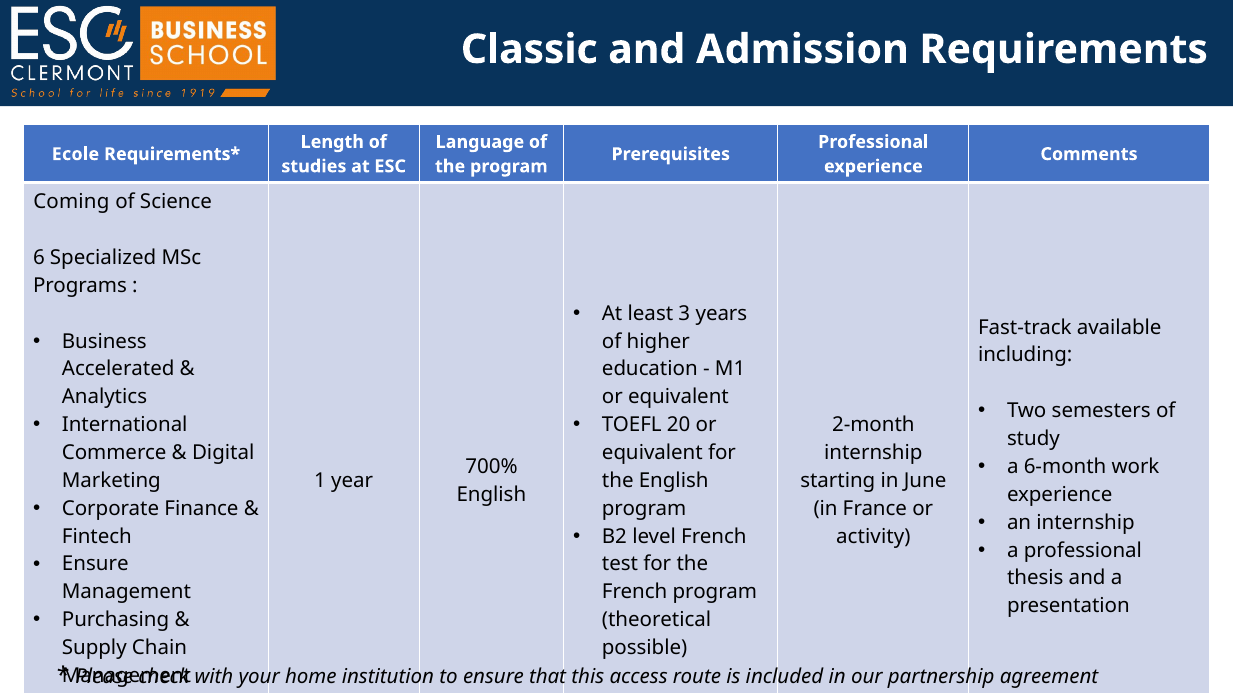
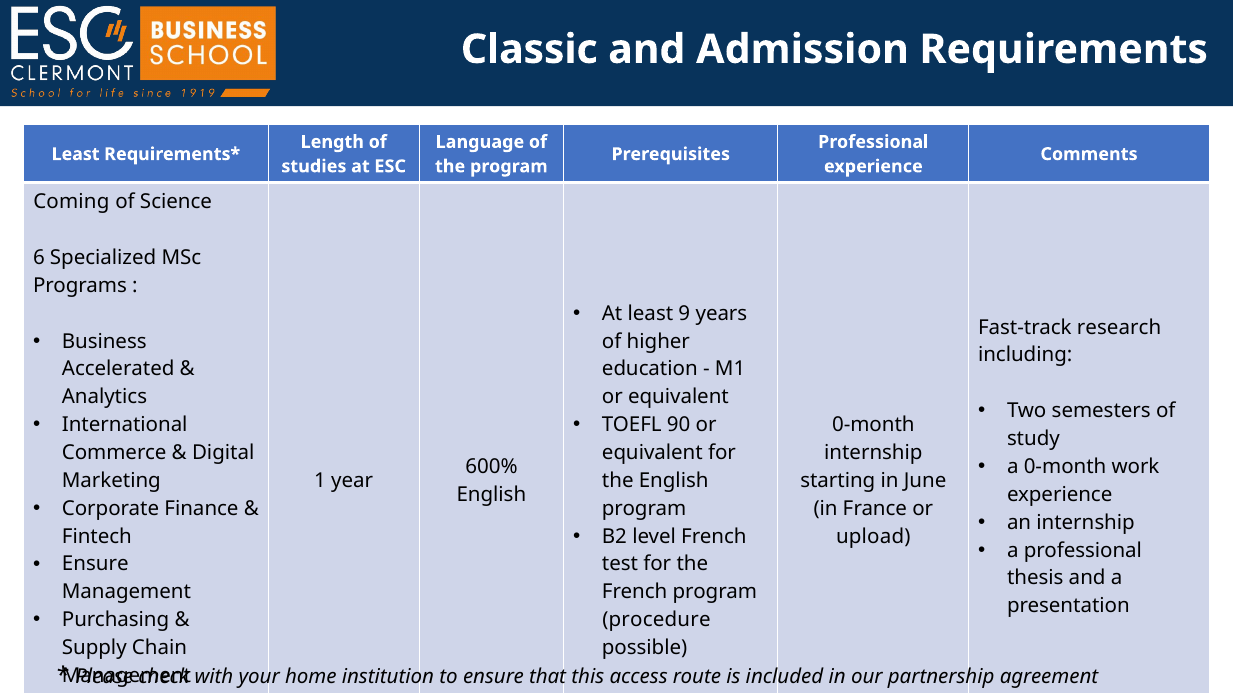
Ecole: Ecole -> Least (76, 154)
3: 3 -> 9 (684, 314)
available: available -> research (1119, 328)
20: 20 -> 90 (679, 425)
2-month: 2-month -> 0-month (873, 425)
a 6-month: 6-month -> 0-month (1065, 467)
700%: 700% -> 600% (492, 467)
activity: activity -> upload (873, 537)
theoretical: theoretical -> procedure (656, 620)
